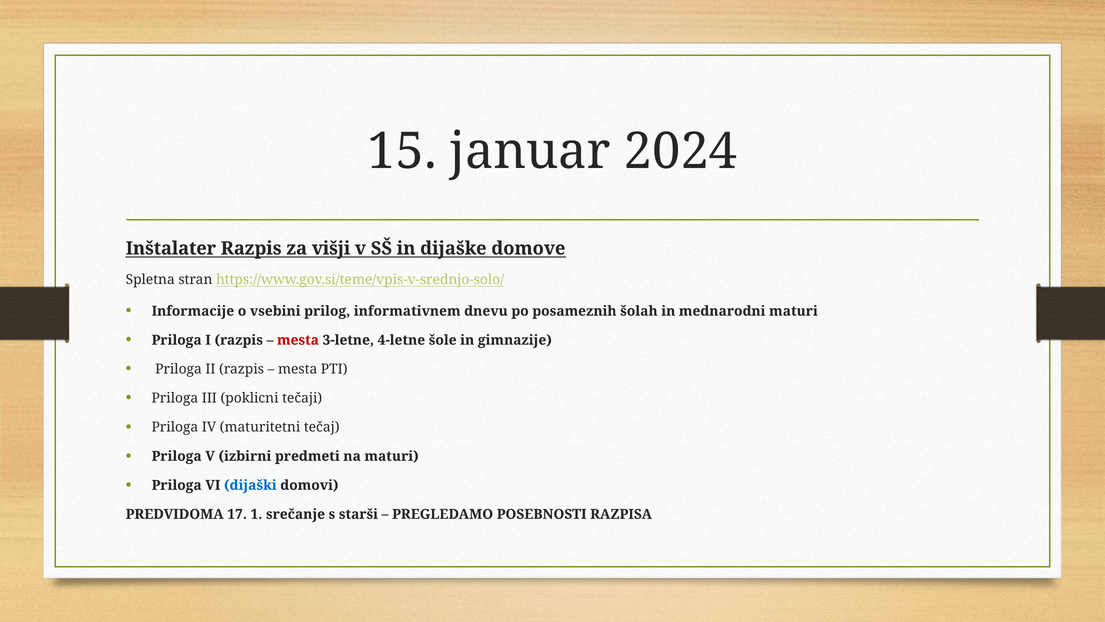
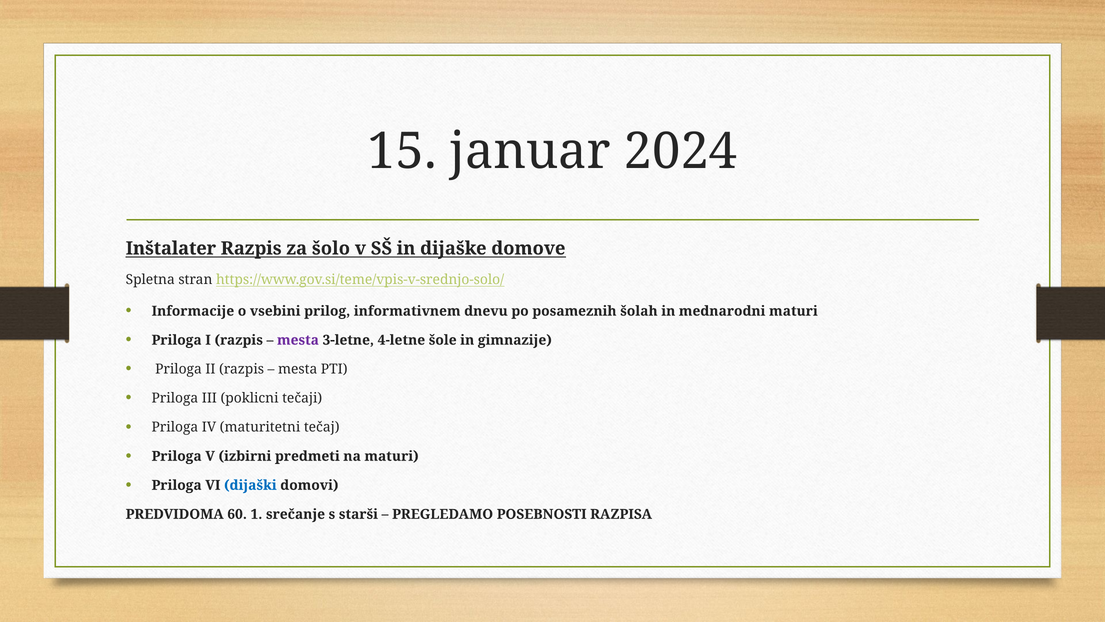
višji: višji -> šolo (331, 248)
mesta colour: red -> purple (298, 340)
17: 17 -> 60 (237, 514)
